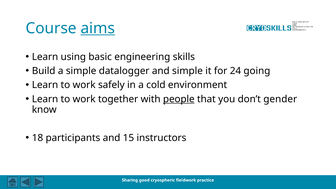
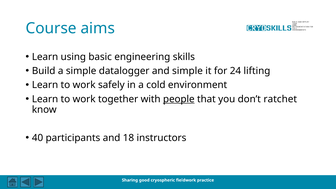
aims underline: present -> none (98, 28)
going: going -> lifting (257, 71)
gender: gender -> ratchet (280, 99)
18: 18 -> 40 (38, 138)
15: 15 -> 18 (128, 138)
